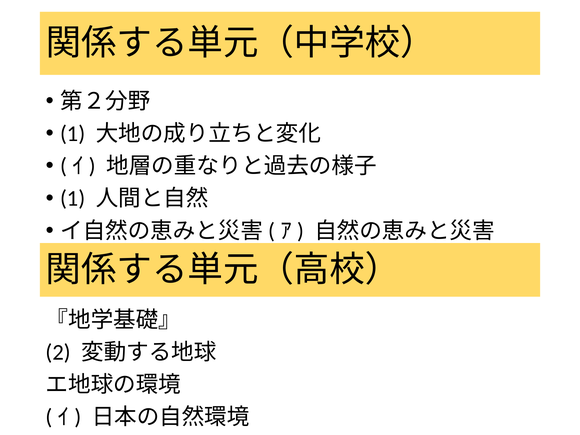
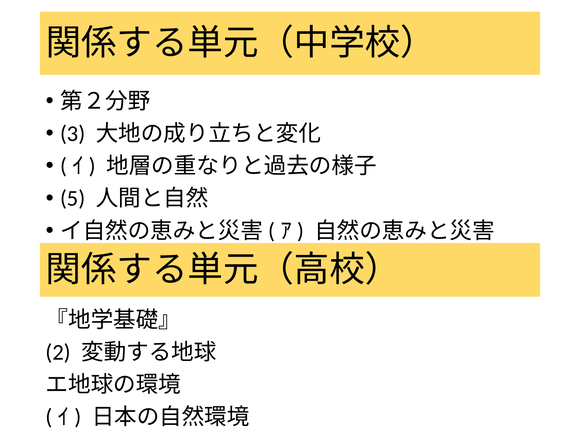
1: 1 -> 3 (73, 134)
1: 1 -> 5 (73, 199)
